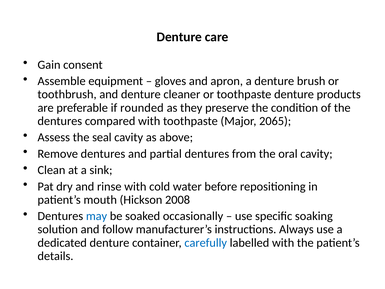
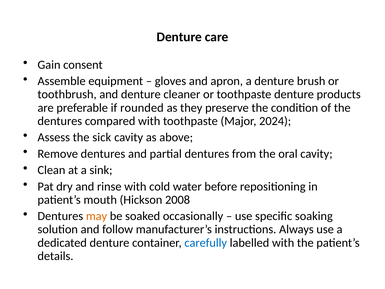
2065: 2065 -> 2024 (275, 121)
seal: seal -> sick (102, 137)
may colour: blue -> orange (97, 216)
